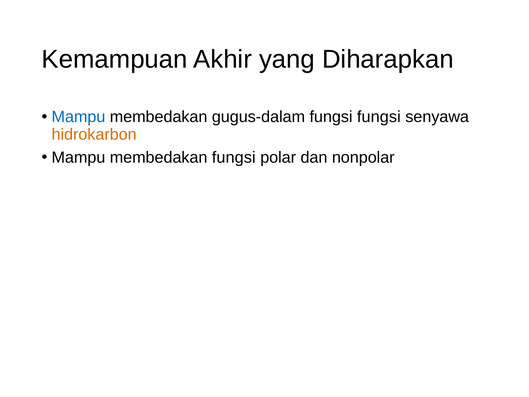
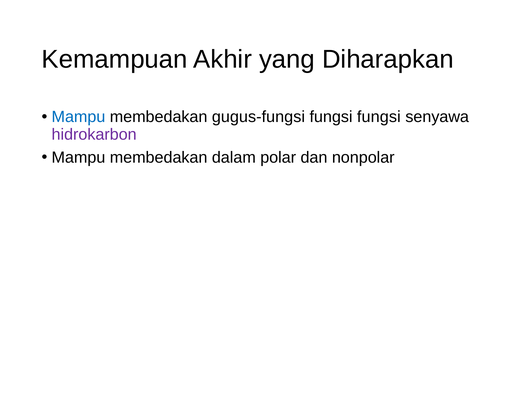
gugus-dalam: gugus-dalam -> gugus-fungsi (258, 117)
hidrokarbon colour: orange -> purple (94, 134)
membedakan fungsi: fungsi -> dalam (234, 157)
